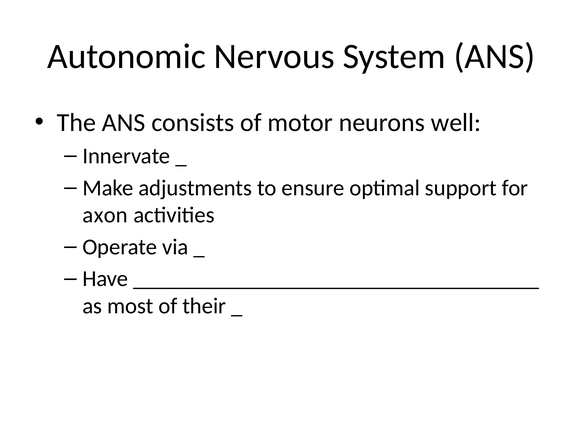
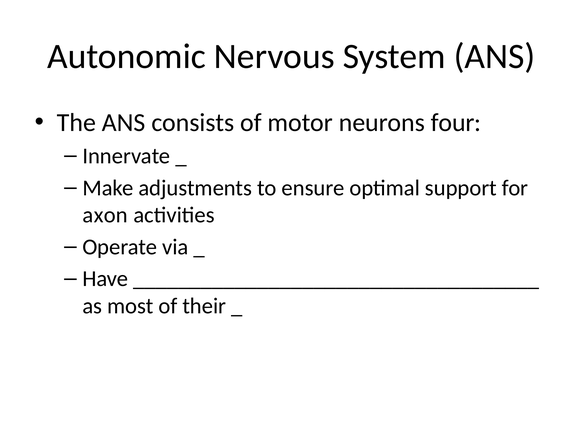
well: well -> four (456, 122)
